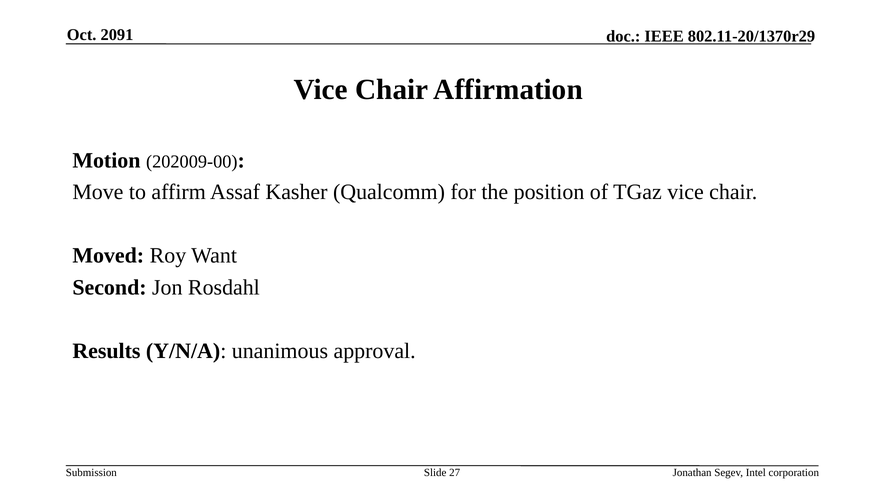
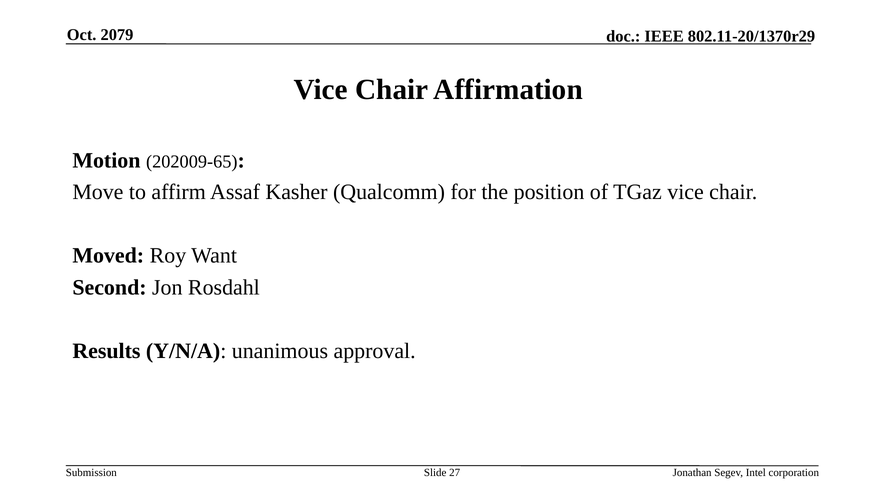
2091: 2091 -> 2079 (117, 35)
202009-00: 202009-00 -> 202009-65 (192, 162)
